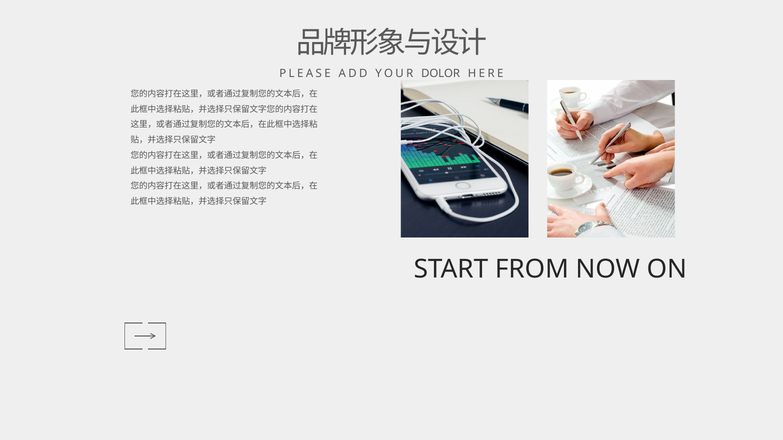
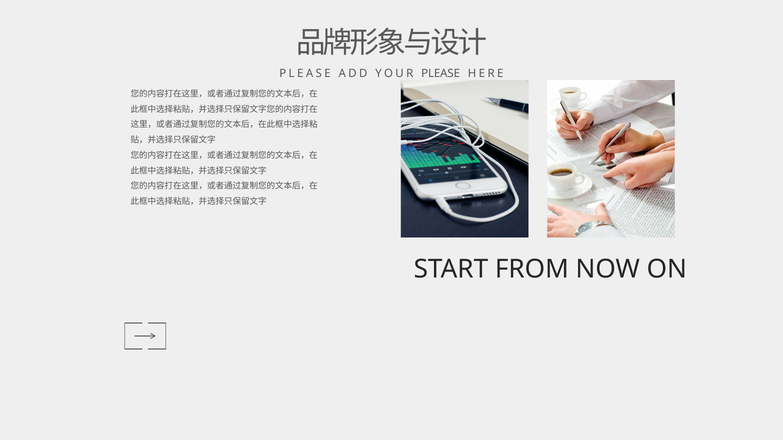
YOUR DOLOR: DOLOR -> PLEASE (441, 74)
